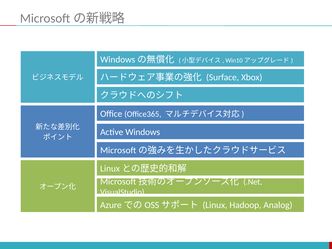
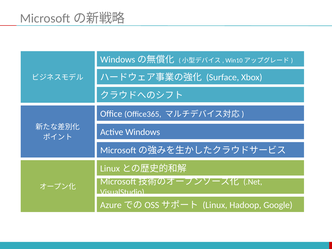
Analog: Analog -> Google (278, 205)
